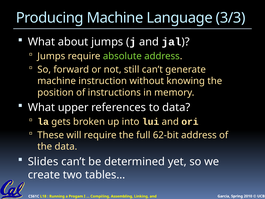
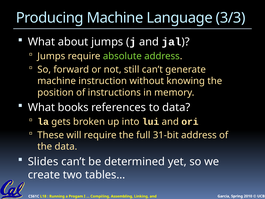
upper: upper -> books (73, 107)
62-bit: 62-bit -> 31-bit (166, 135)
